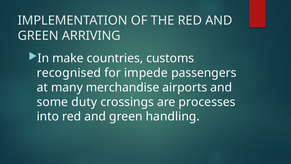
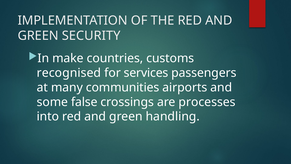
ARRIVING: ARRIVING -> SECURITY (91, 36)
impede: impede -> services (146, 73)
merchandise: merchandise -> communities (123, 87)
duty: duty -> false (84, 102)
